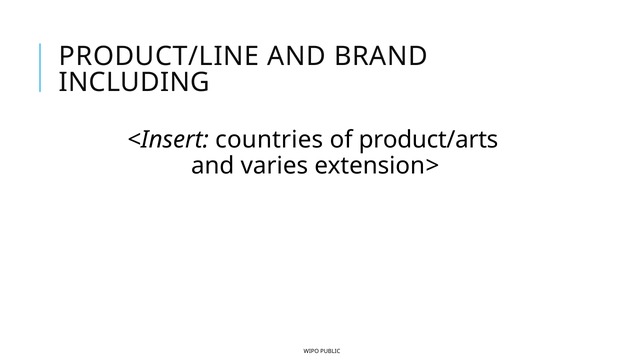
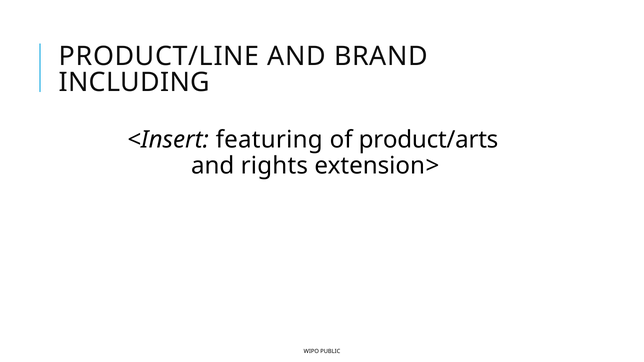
countries: countries -> featuring (269, 140)
varies: varies -> rights (274, 166)
